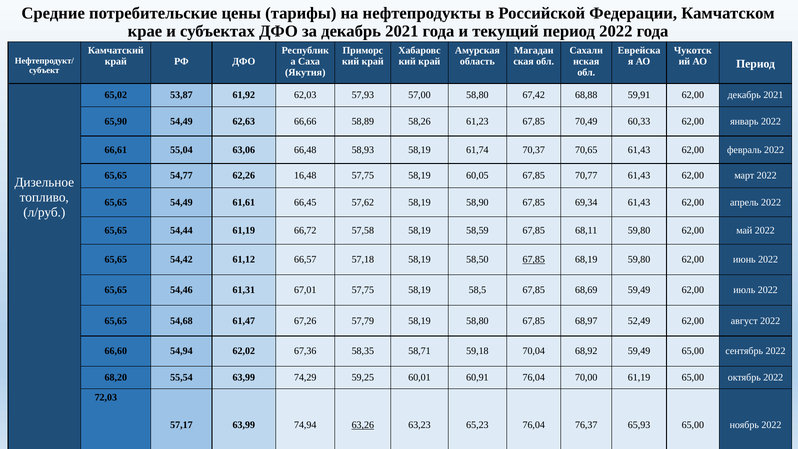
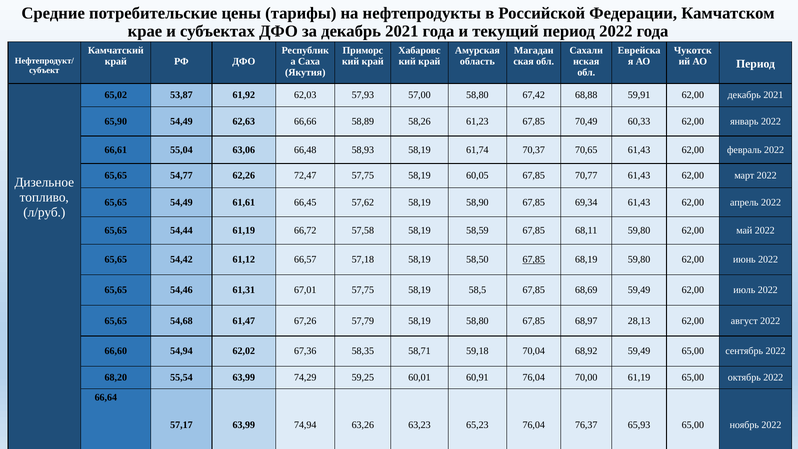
16,48: 16,48 -> 72,47 (305, 176)
52,49: 52,49 -> 28,13 (639, 321)
72,03: 72,03 -> 66,64 (106, 397)
63,26 underline: present -> none (363, 425)
